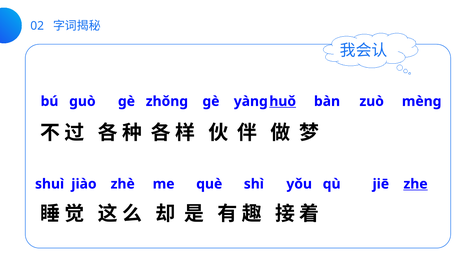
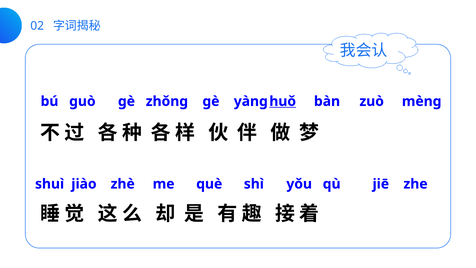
zhe underline: present -> none (416, 184)
